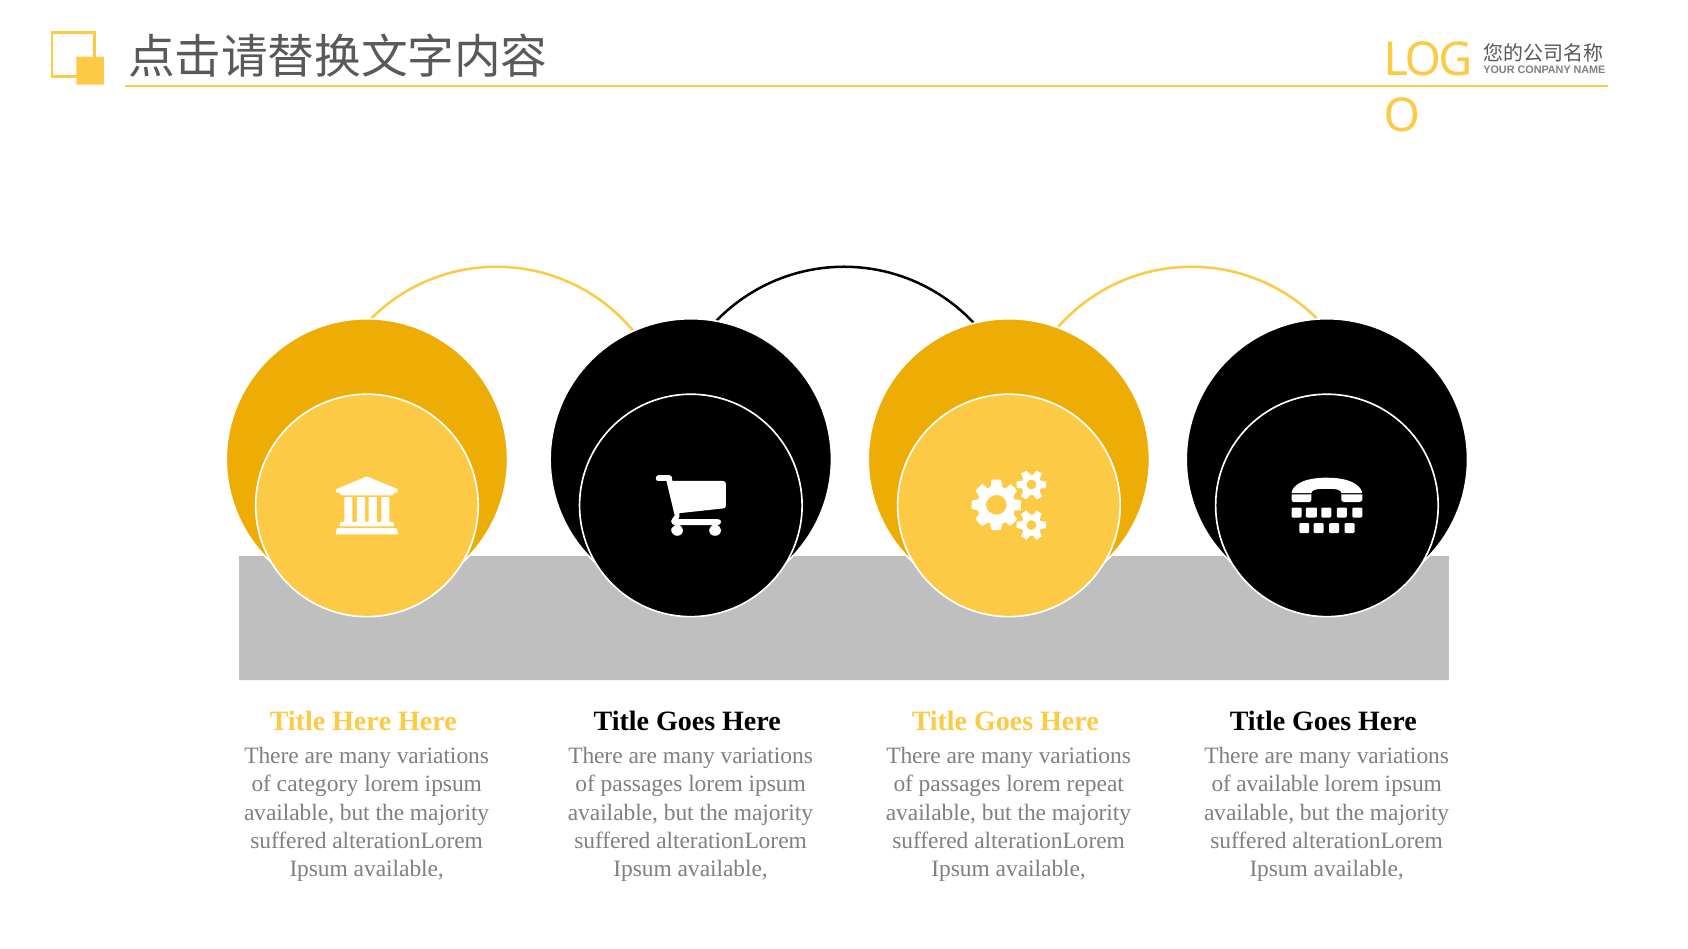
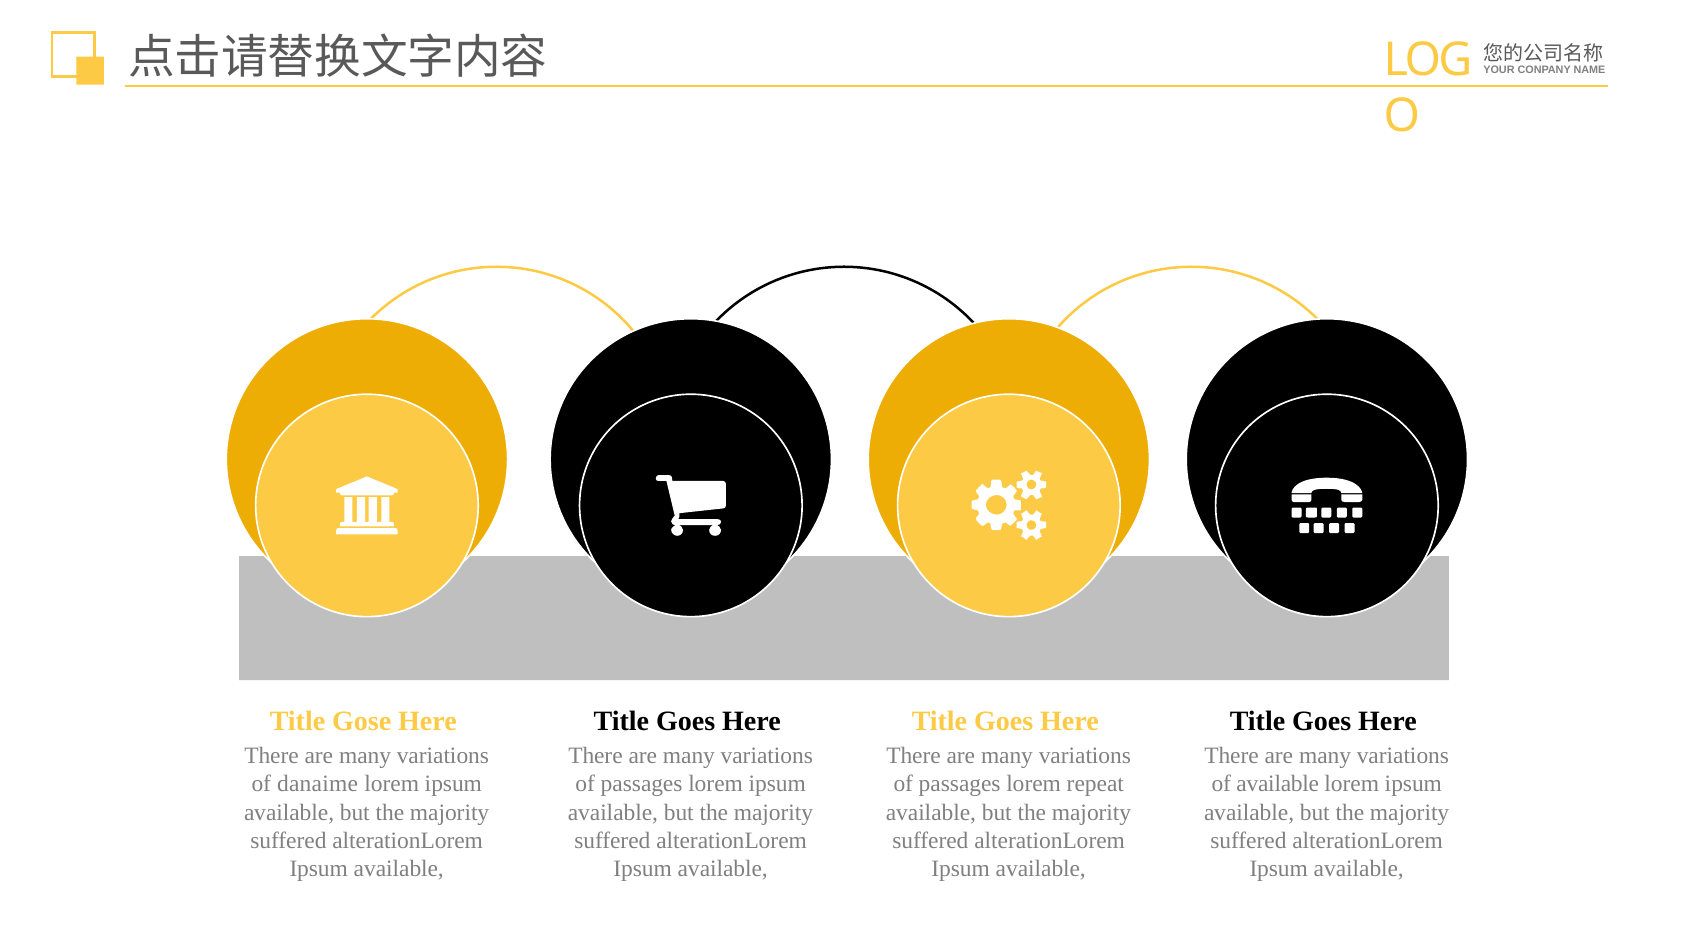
Title Here: Here -> Gose (362, 721)
category: category -> danaime (318, 785)
